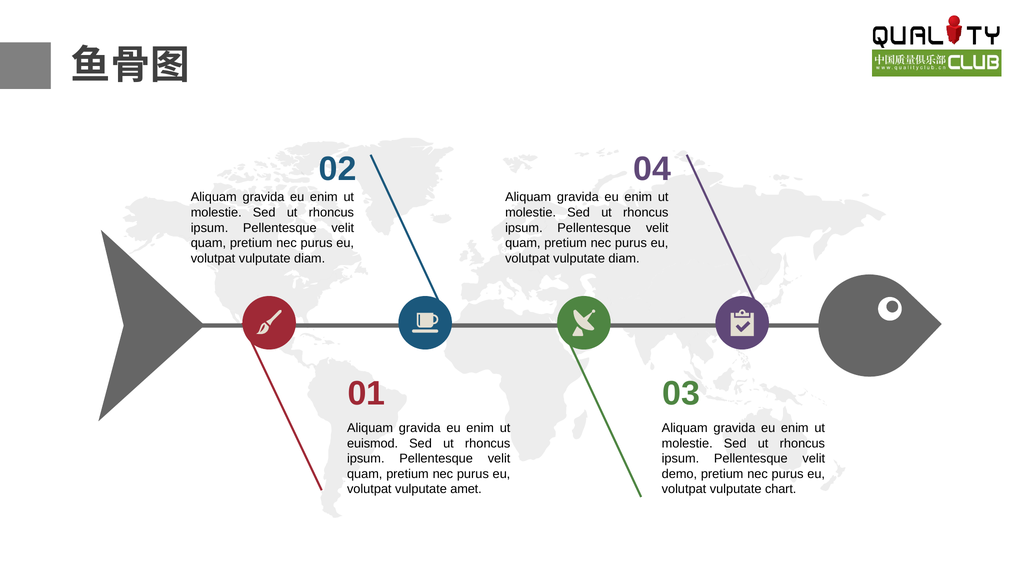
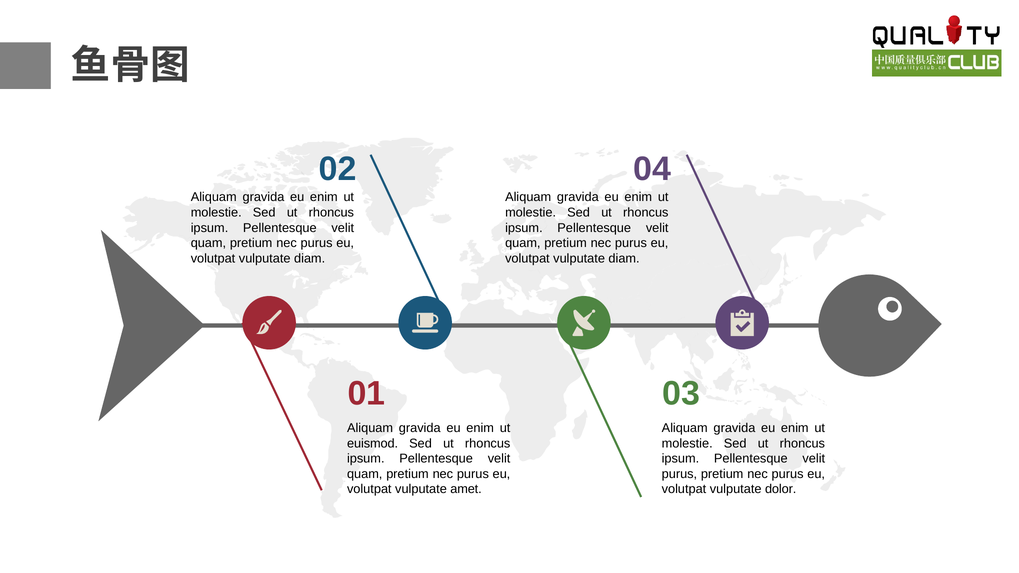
demo: demo -> purus (679, 474)
chart: chart -> dolor (781, 489)
